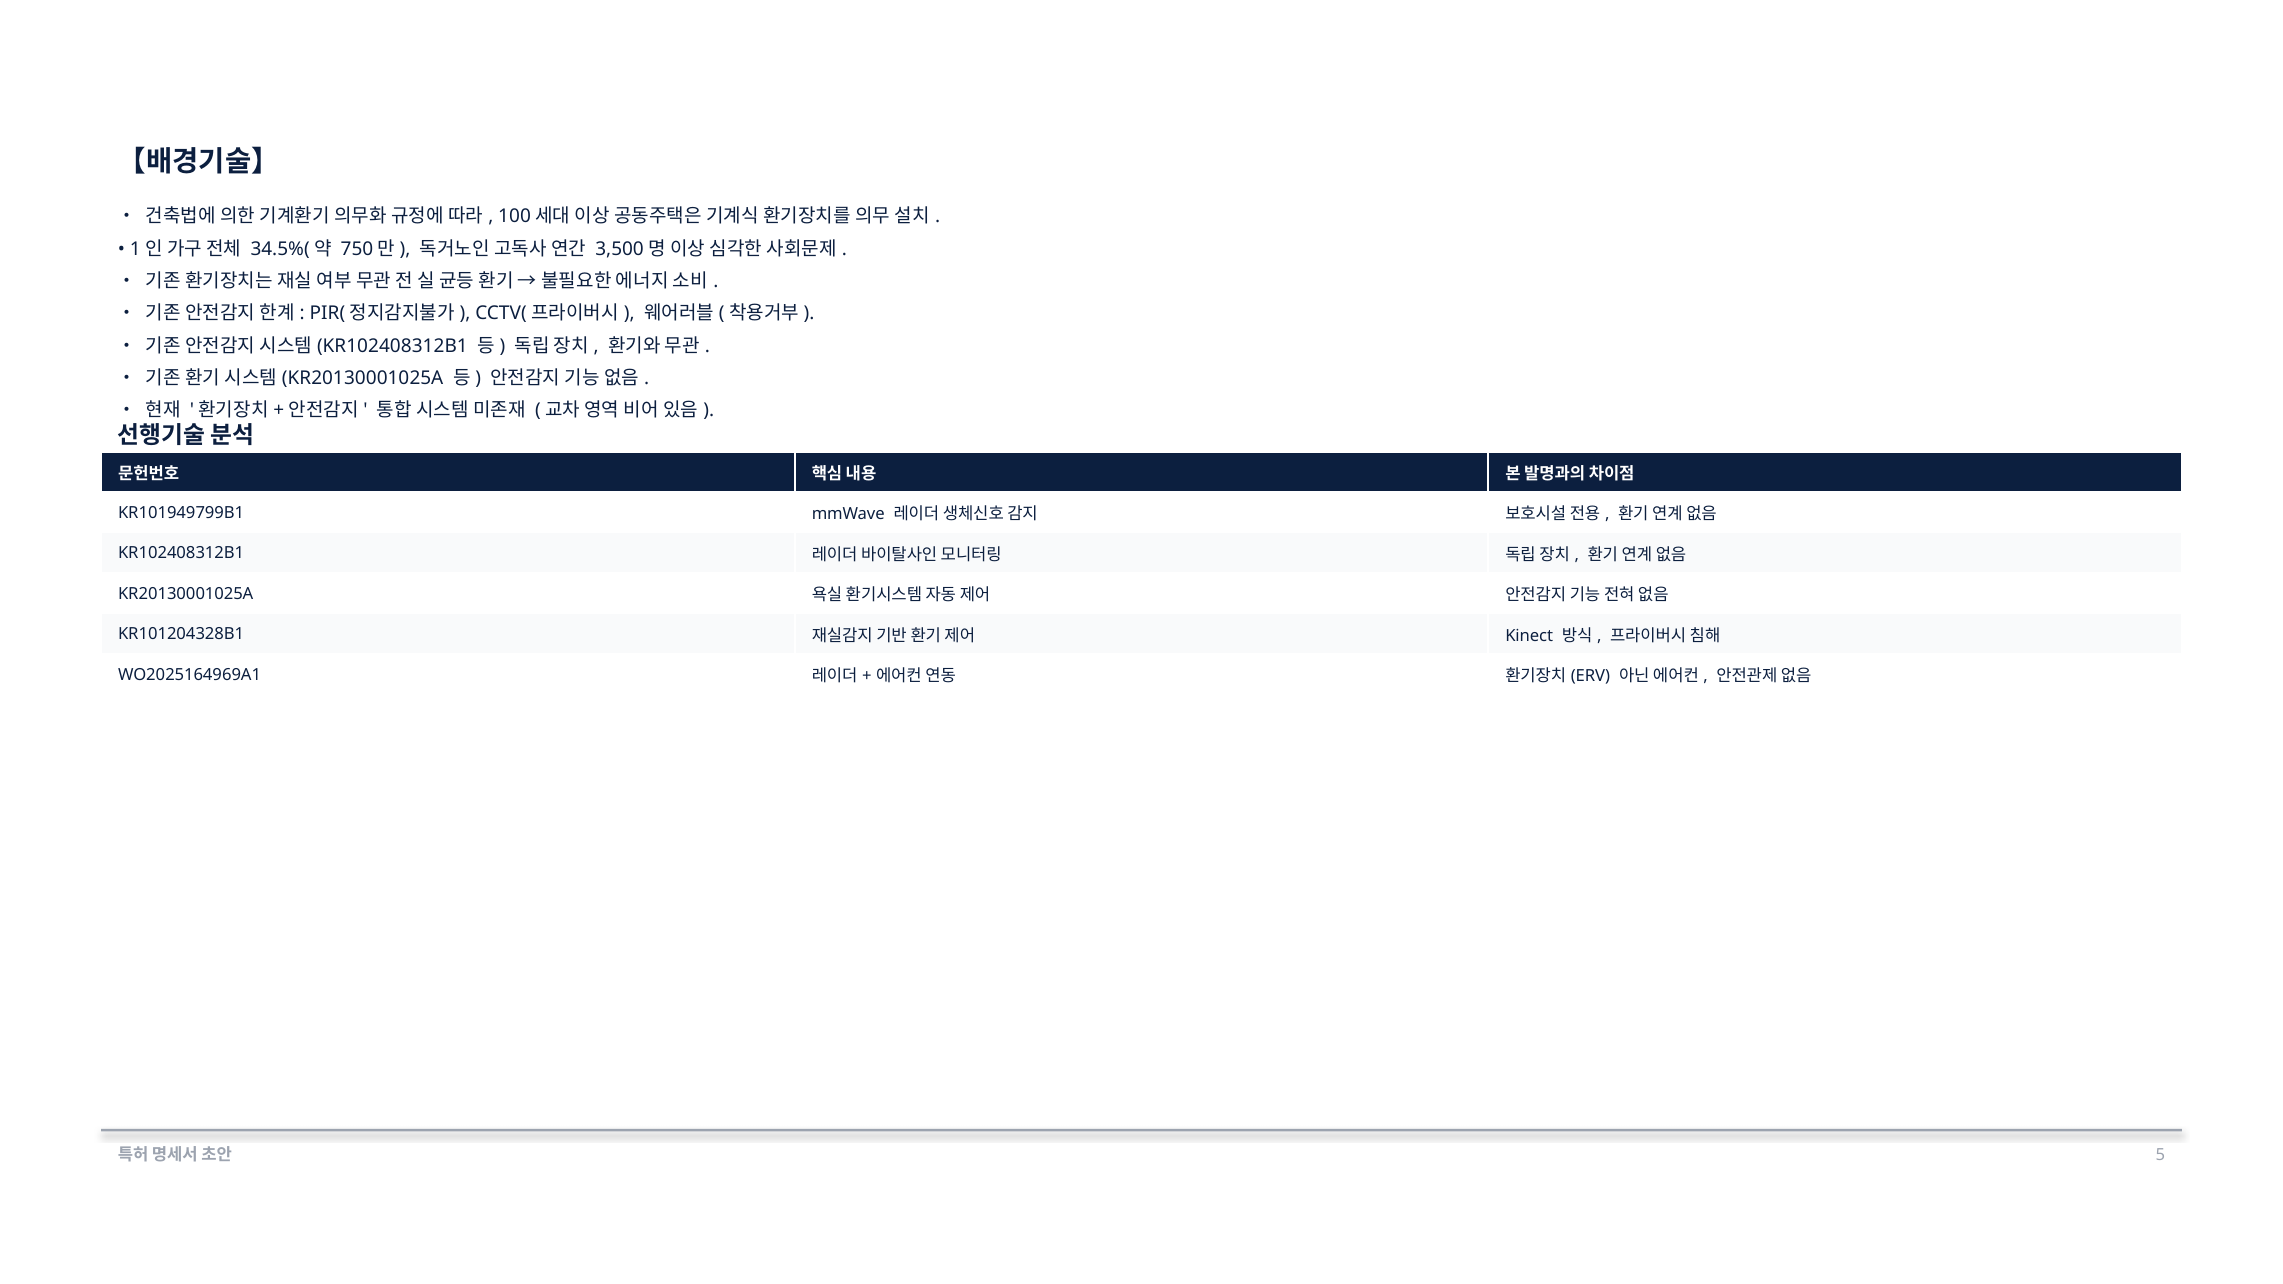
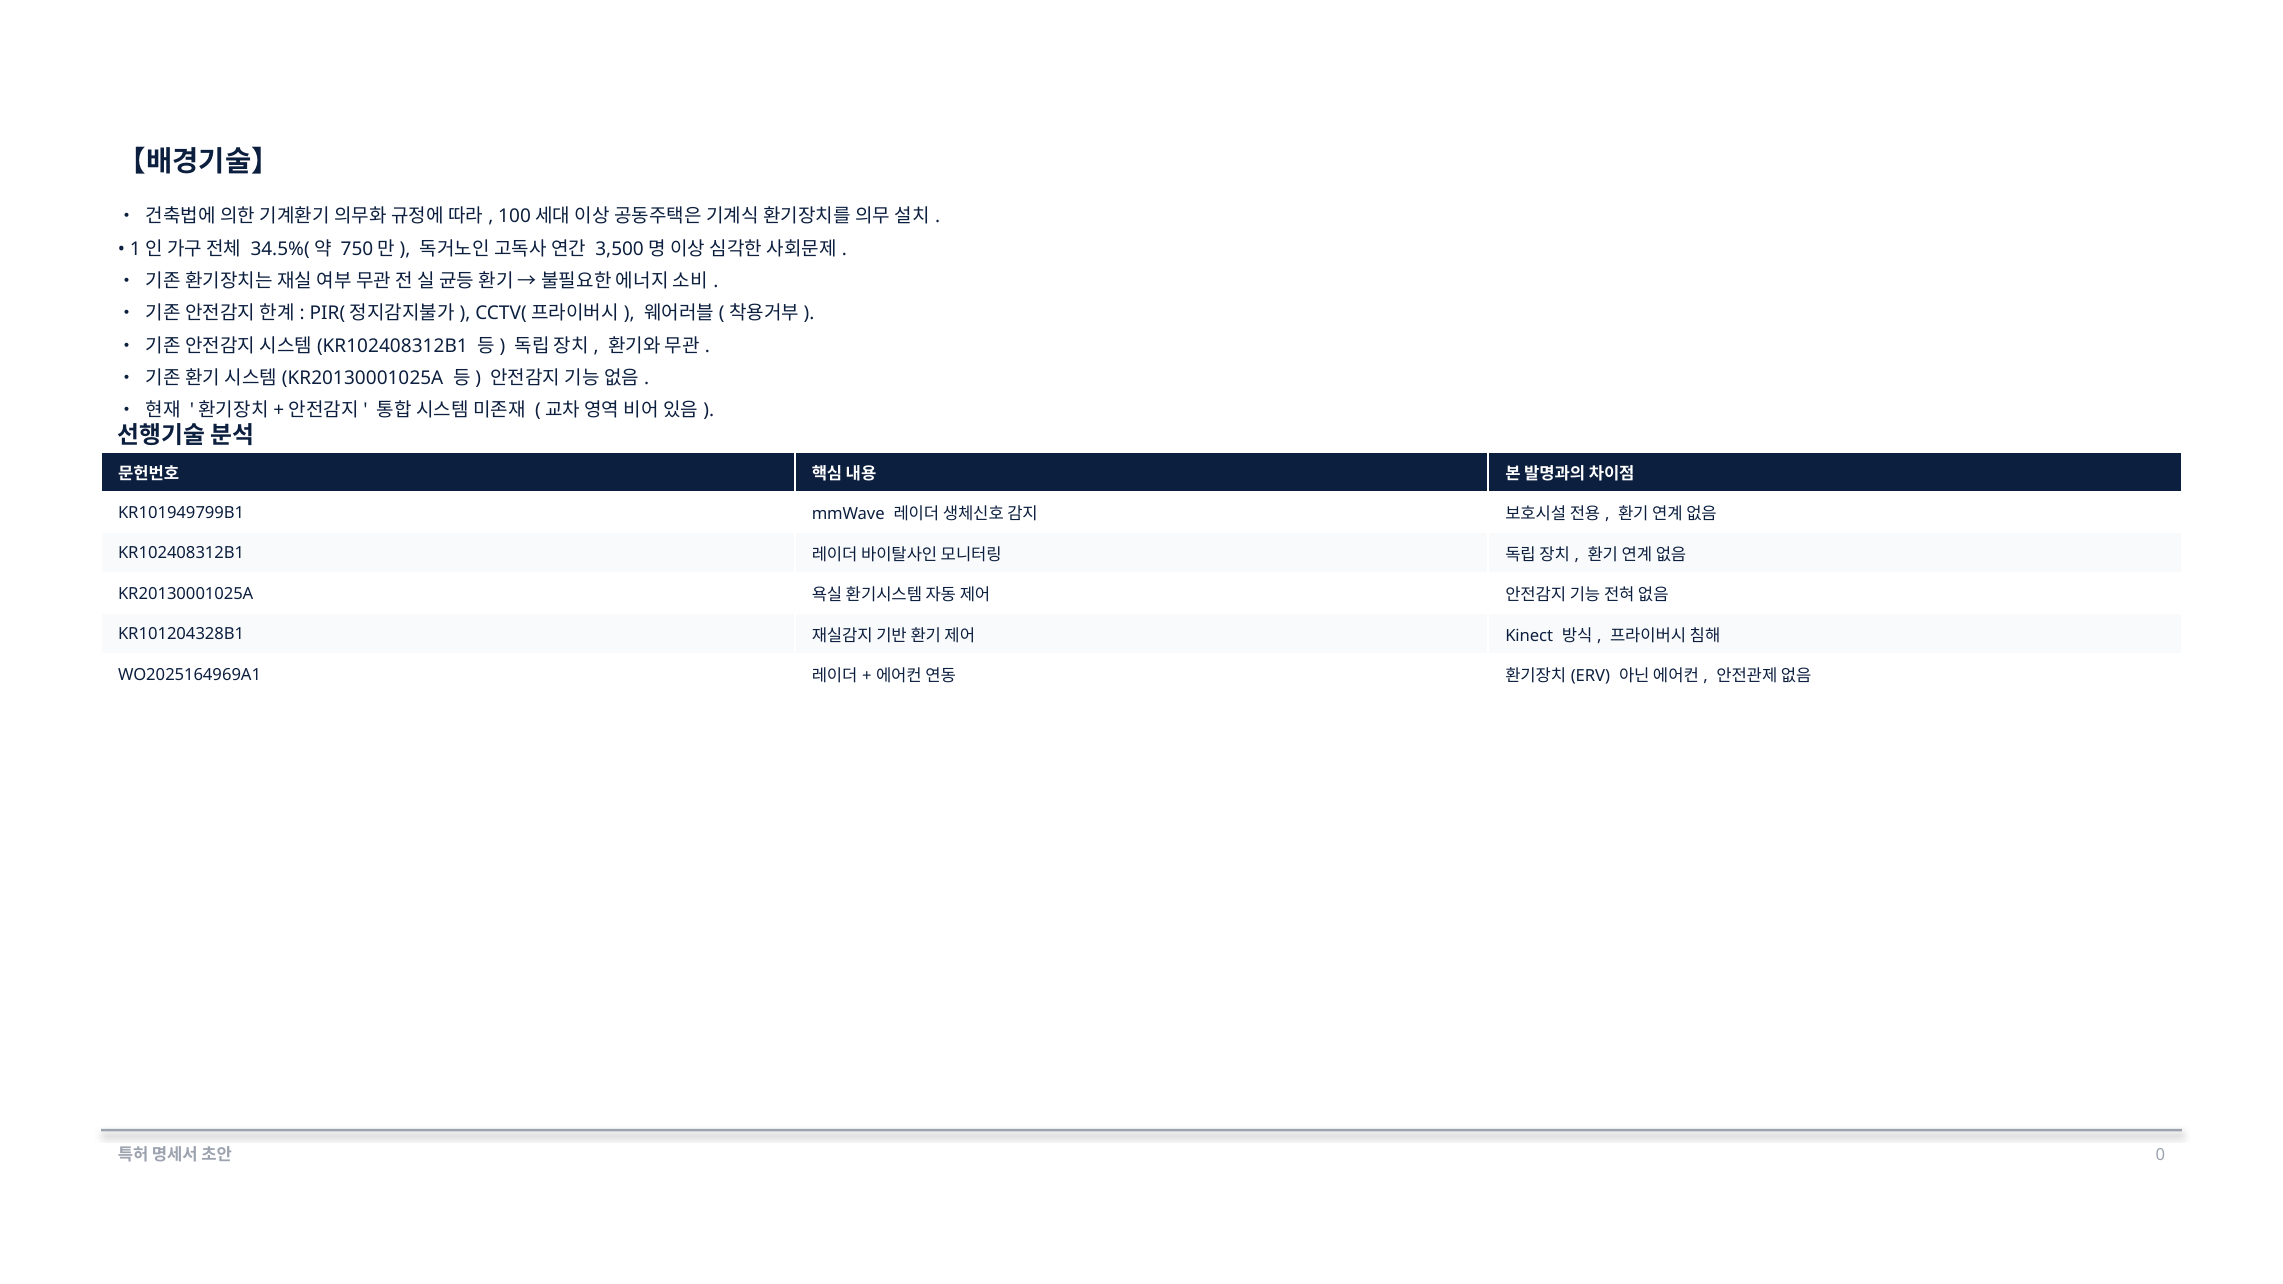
5: 5 -> 0 (2160, 1155)
